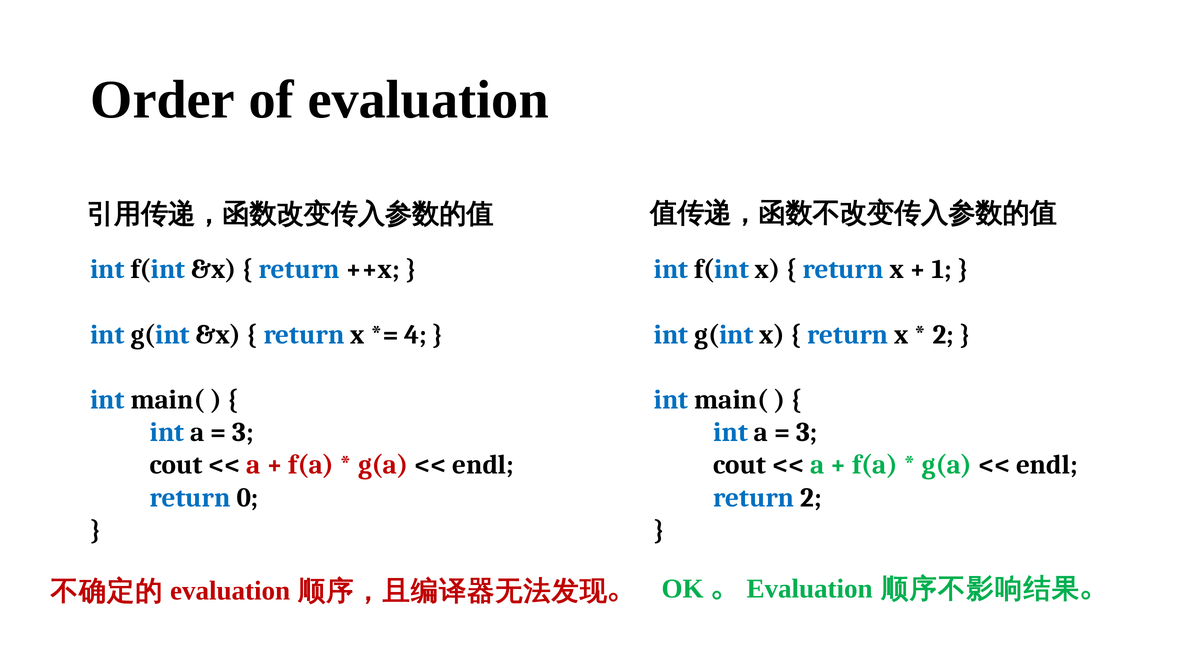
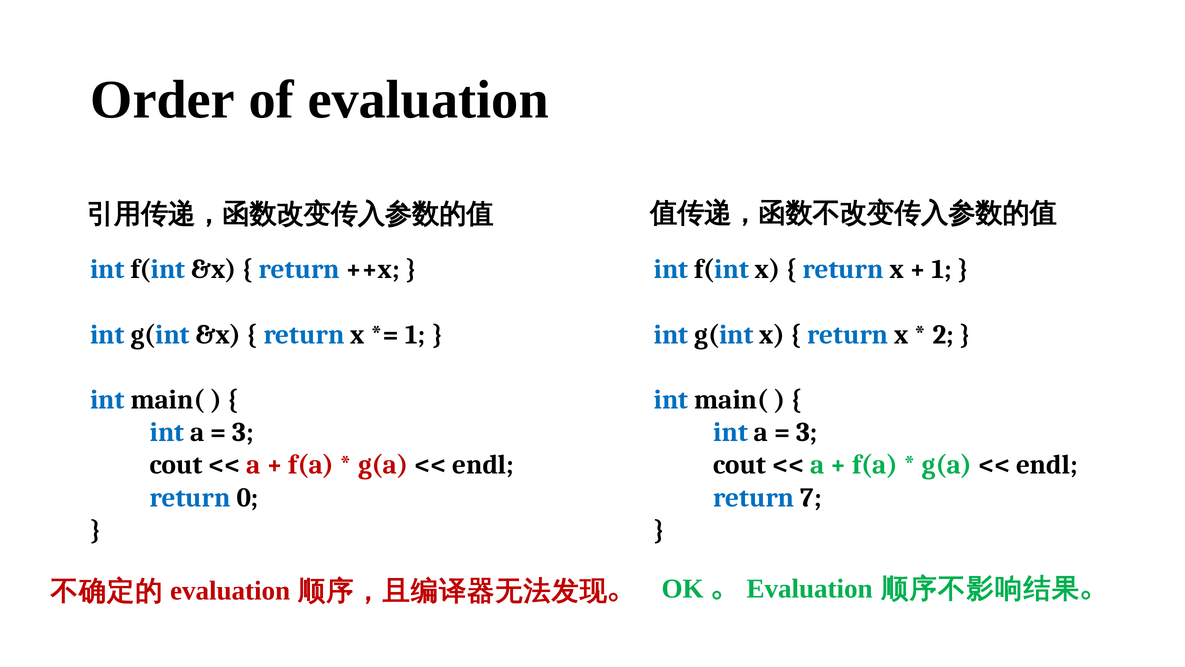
4: 4 -> 1 (415, 334)
return 2: 2 -> 7 (811, 497)
